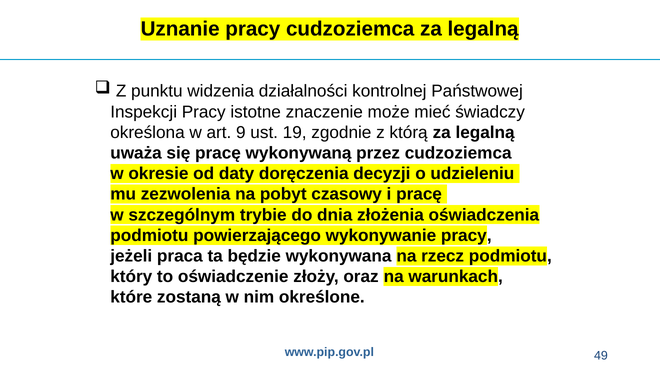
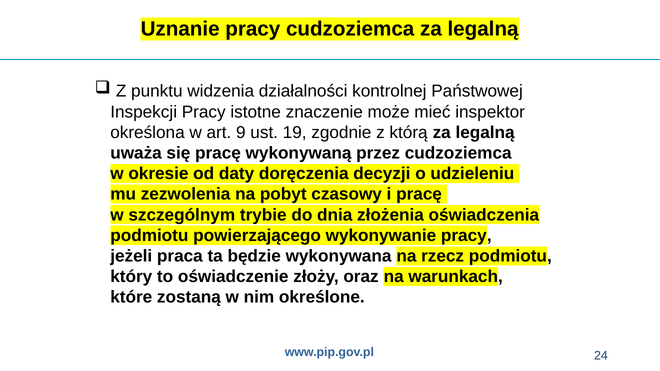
świadczy: świadczy -> inspektor (490, 112)
49: 49 -> 24 (601, 356)
